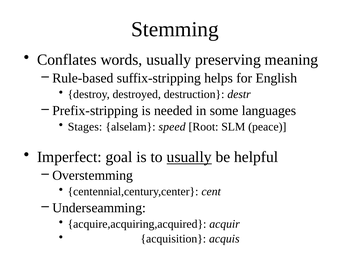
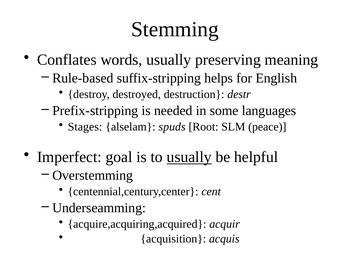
speed: speed -> spuds (172, 126)
